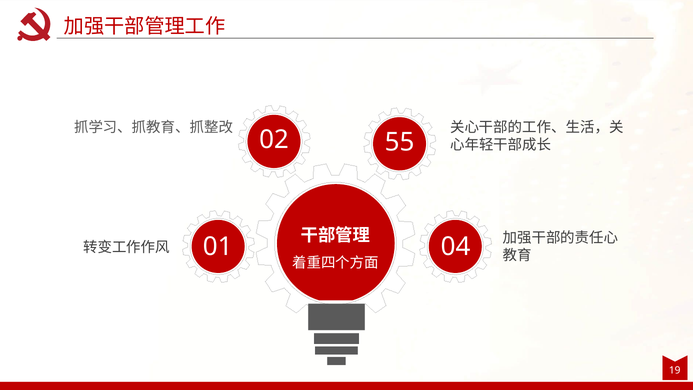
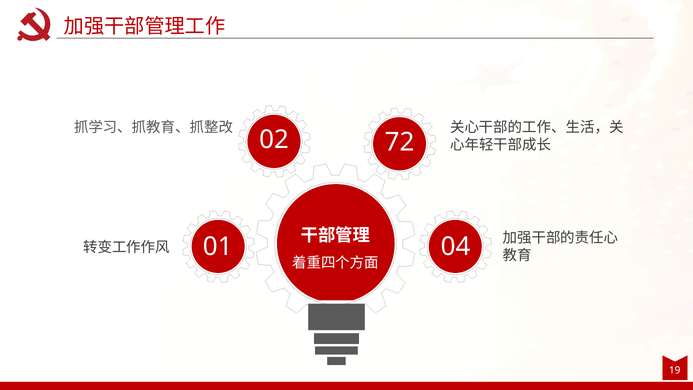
55: 55 -> 72 (400, 142)
